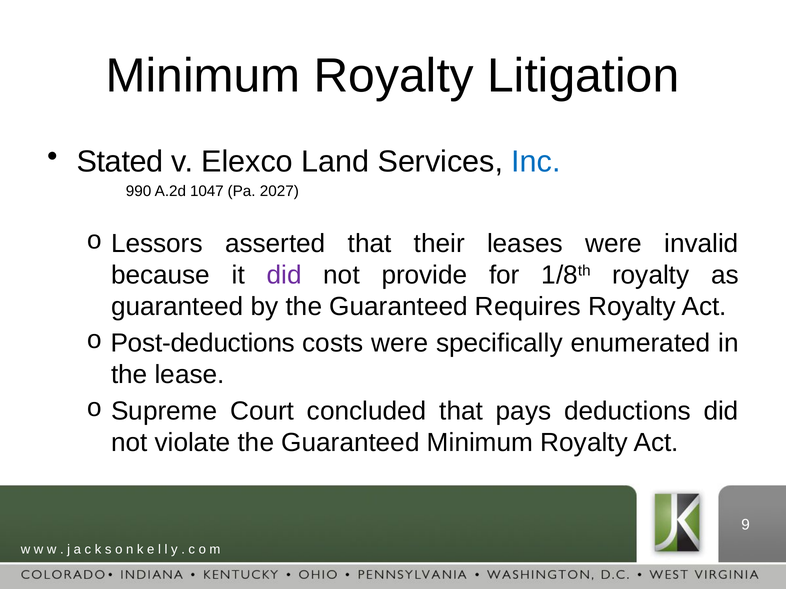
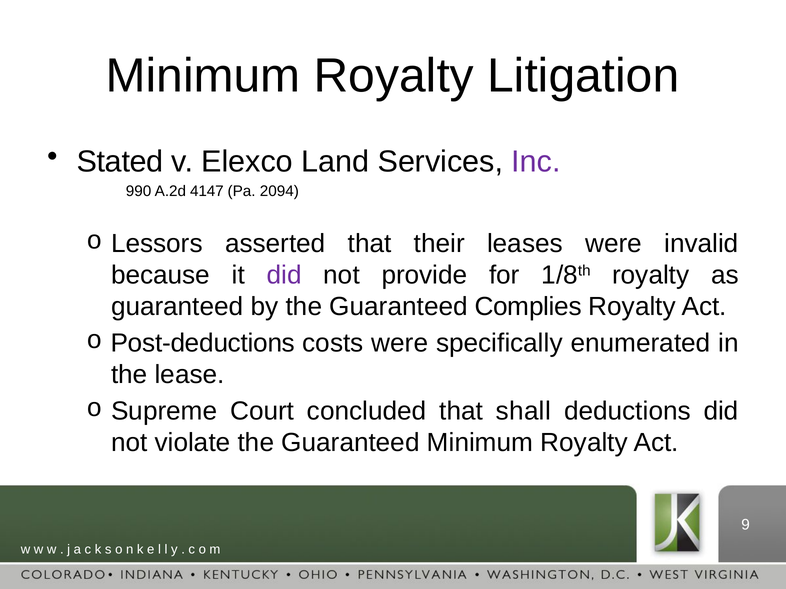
Inc colour: blue -> purple (536, 162)
1047: 1047 -> 4147 (207, 191)
2027: 2027 -> 2094 (279, 191)
Requires: Requires -> Complies (528, 307)
pays: pays -> shall (523, 411)
